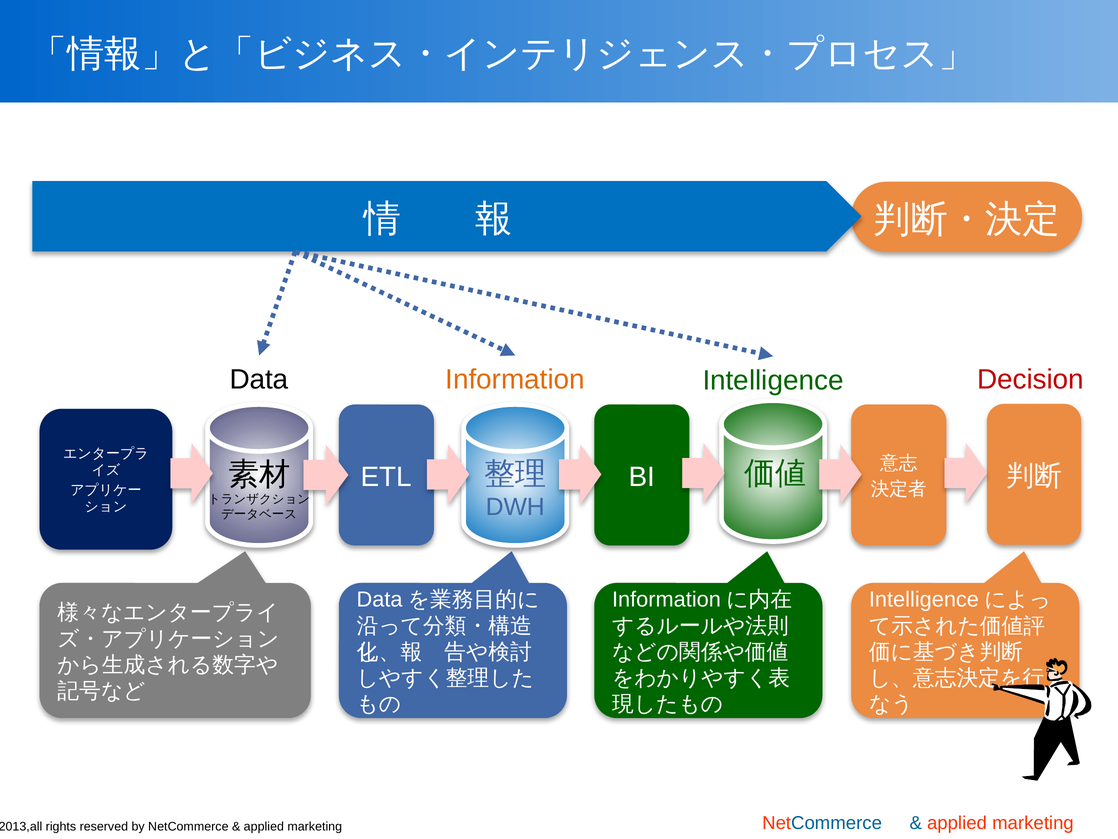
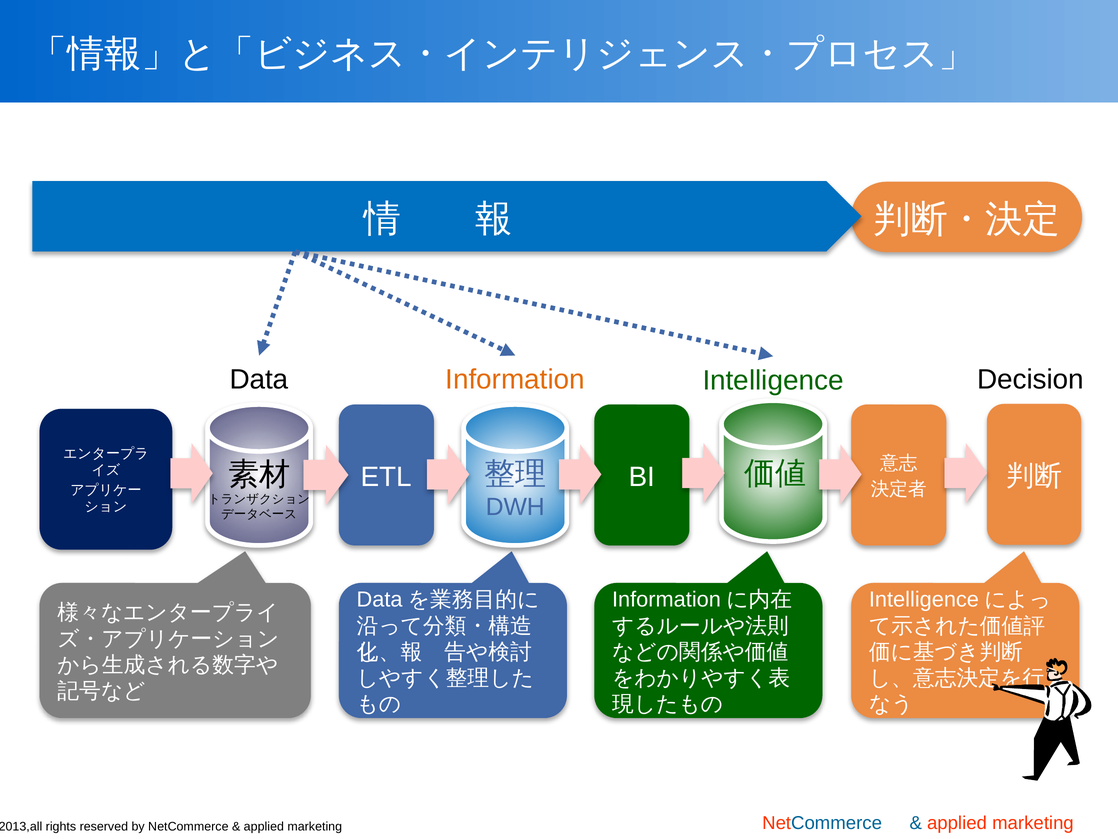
Decision colour: red -> black (1031, 380)
